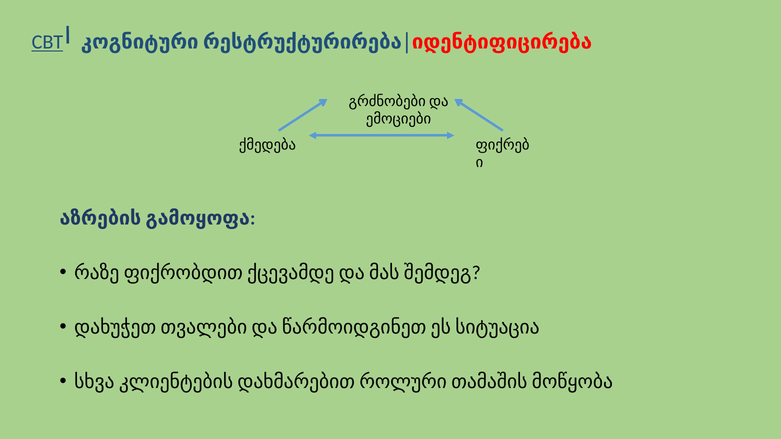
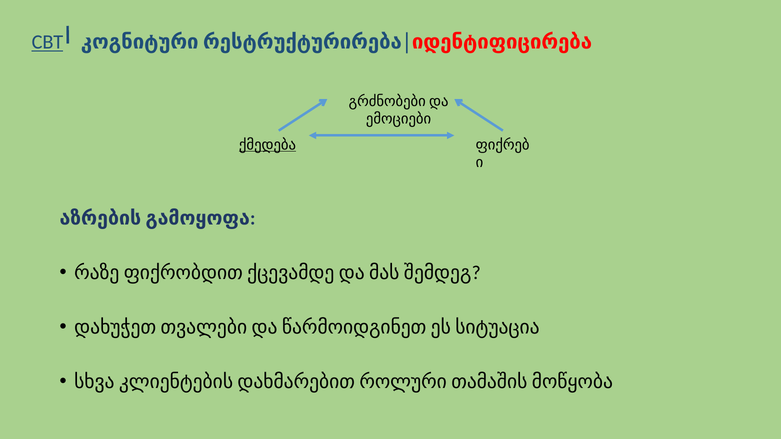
ქმედება underline: none -> present (267, 145)
